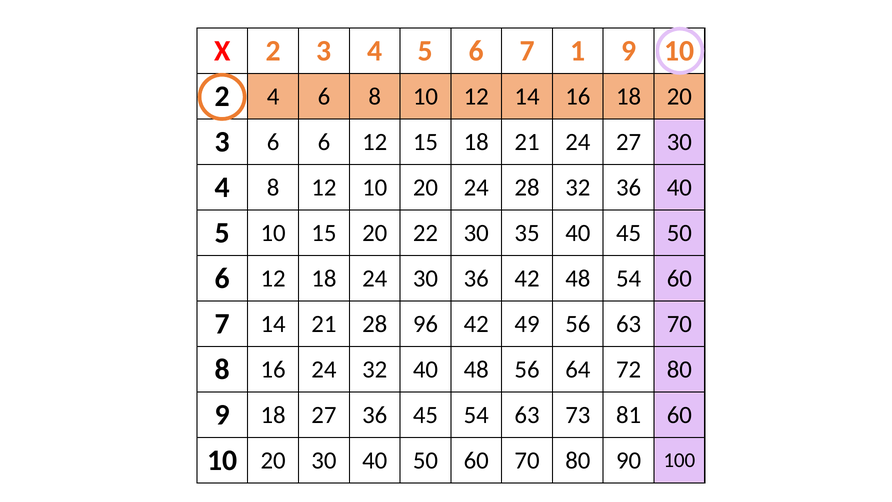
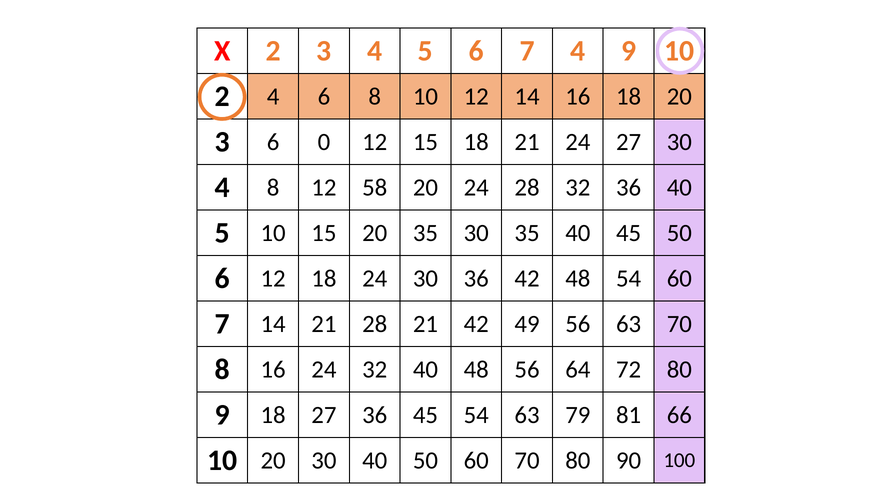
7 1: 1 -> 4 (578, 51)
6 6: 6 -> 0 (324, 142)
12 10: 10 -> 58 (375, 187)
20 22: 22 -> 35 (425, 233)
28 96: 96 -> 21 (425, 324)
73: 73 -> 79 (578, 415)
81 60: 60 -> 66 (679, 415)
